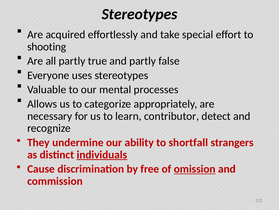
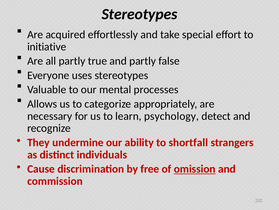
shooting: shooting -> initiative (47, 47)
contributor: contributor -> psychology (171, 116)
individuals underline: present -> none (102, 154)
